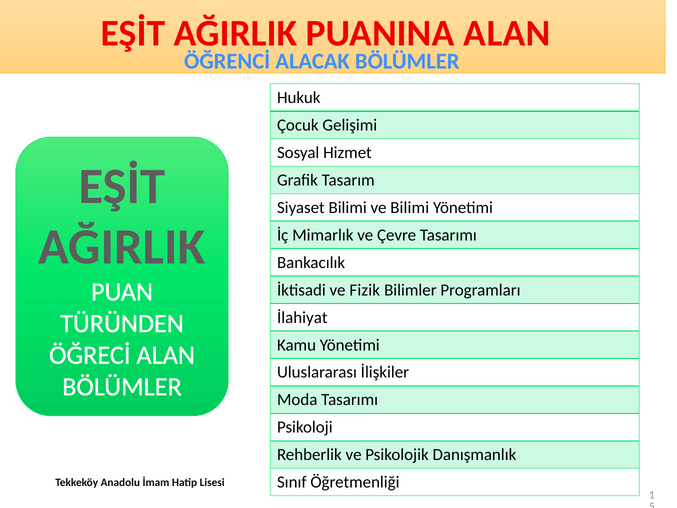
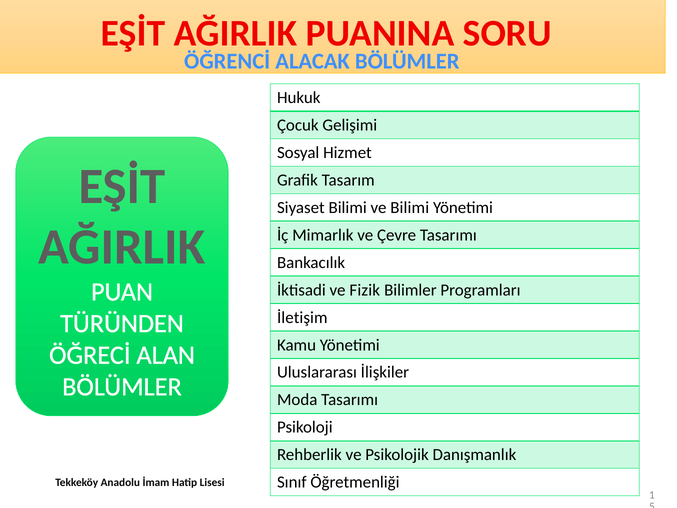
PUANINA ALAN: ALAN -> SORU (507, 33)
İlahiyat: İlahiyat -> İletişim (302, 317)
